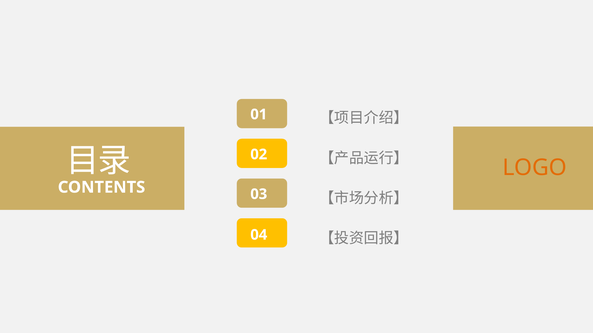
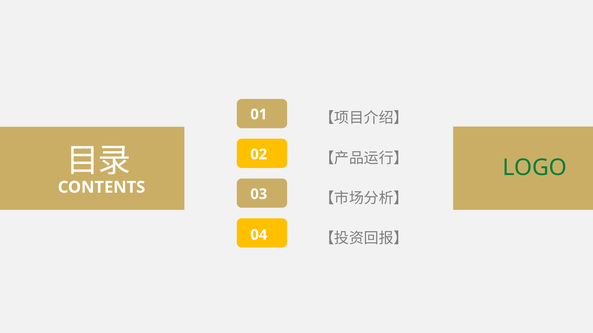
LOGO colour: orange -> green (535, 168)
